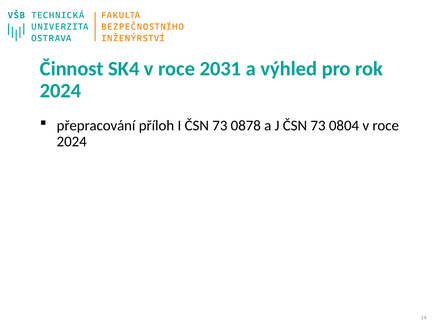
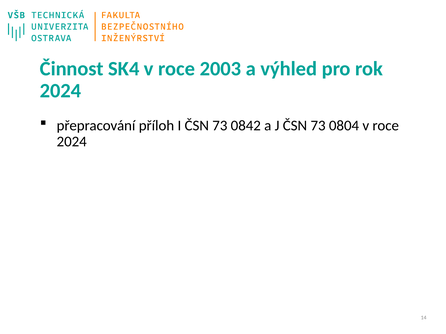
2031: 2031 -> 2003 (220, 69)
0878: 0878 -> 0842 (246, 126)
